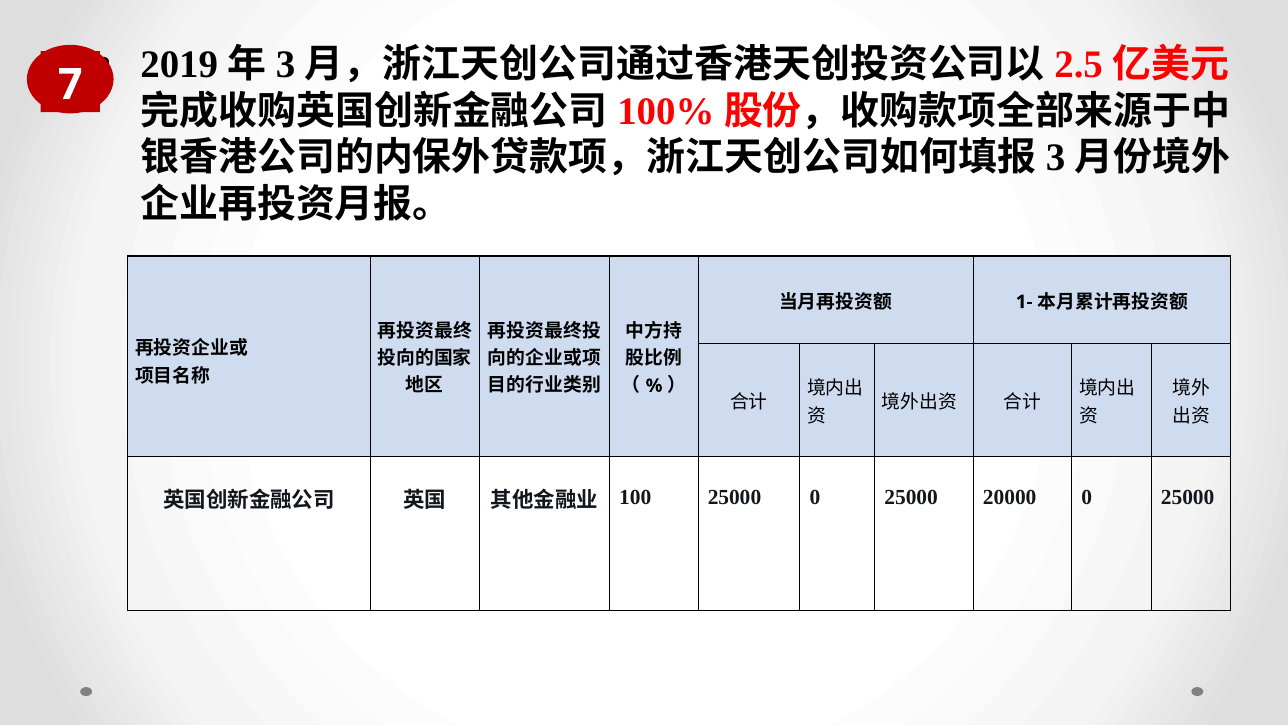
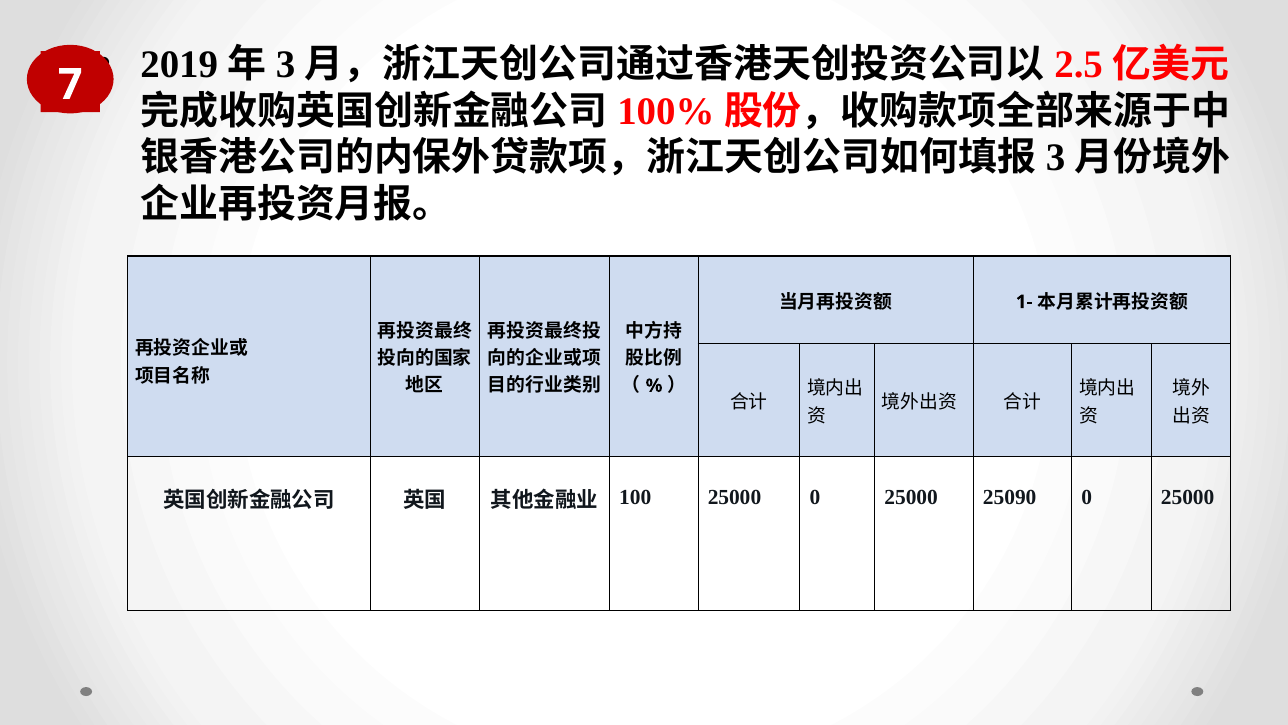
20000: 20000 -> 25090 (1010, 497)
